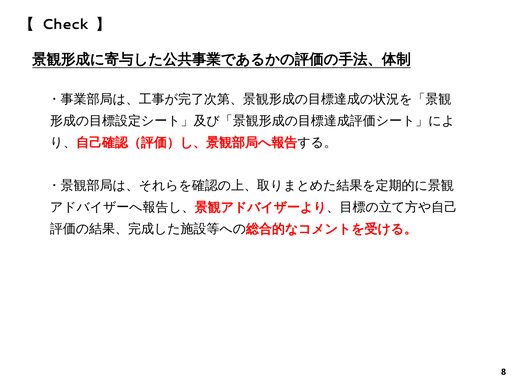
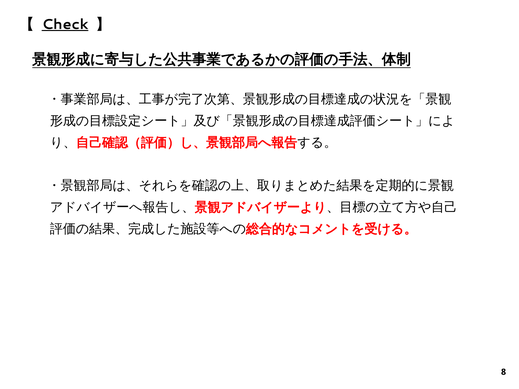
Check underline: none -> present (65, 24)
